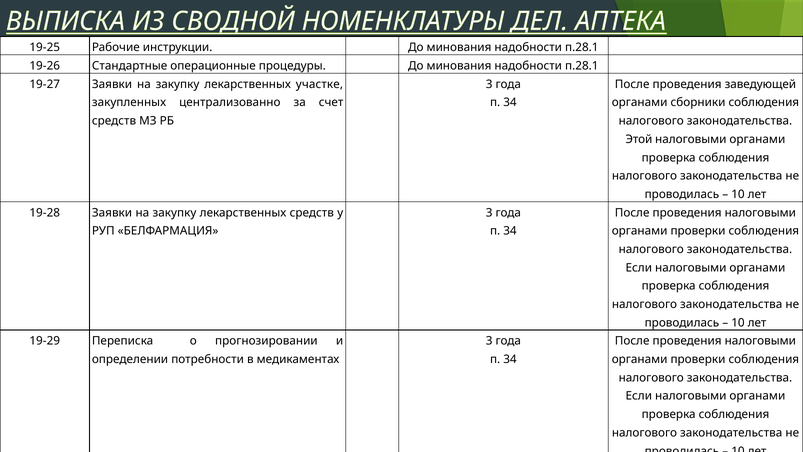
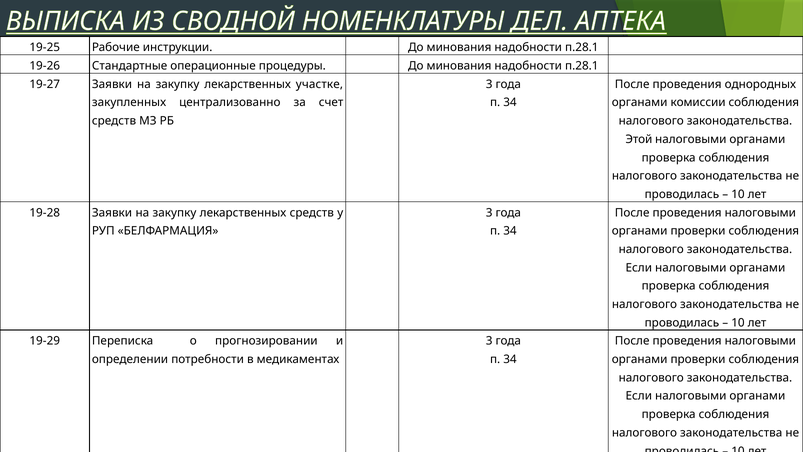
заведующей: заведующей -> однородных (760, 84)
сборники: сборники -> комиссии (698, 103)
